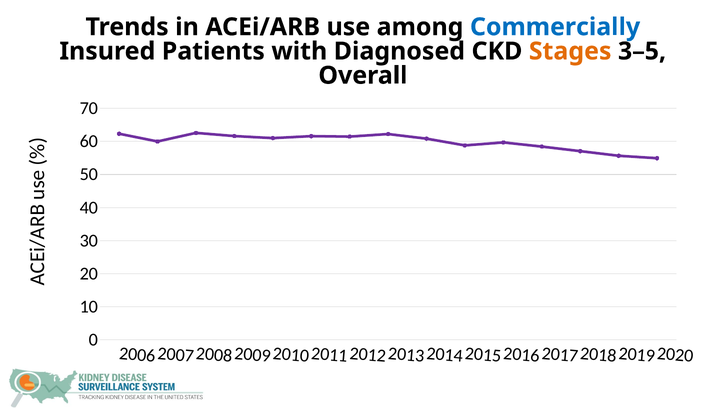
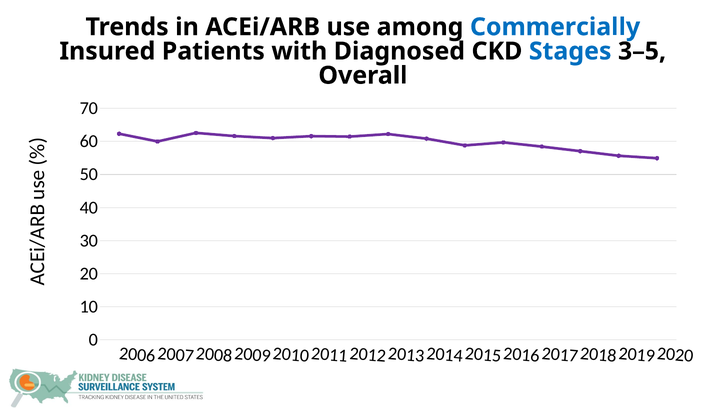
Stages colour: orange -> blue (570, 51)
